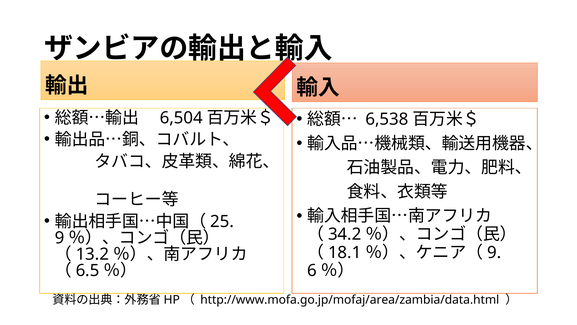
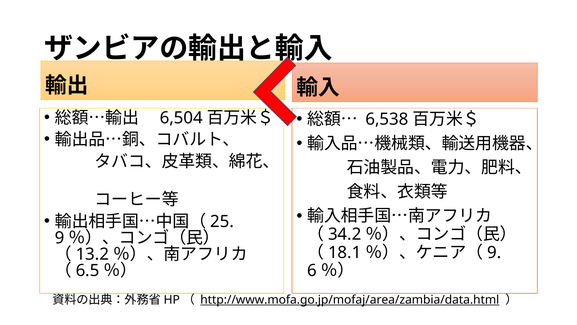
http://www.mofa.go.jp/mofaj/area/zambia/data.html underline: none -> present (350, 299)
